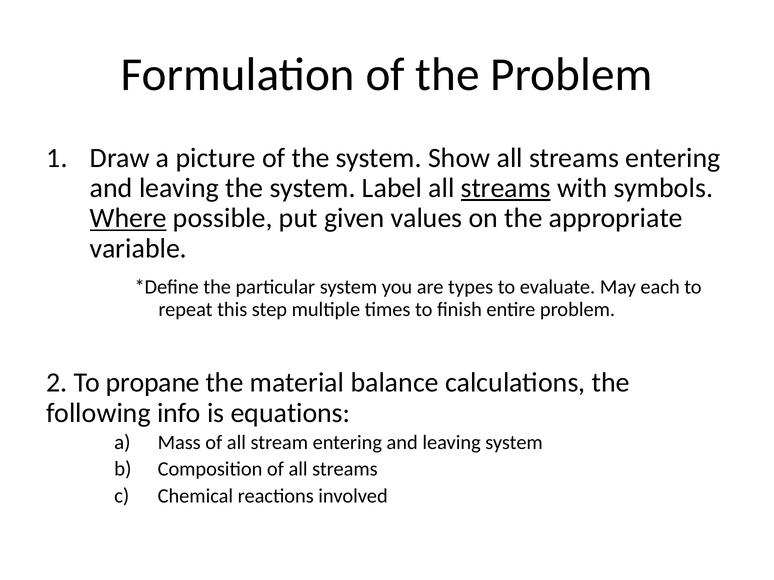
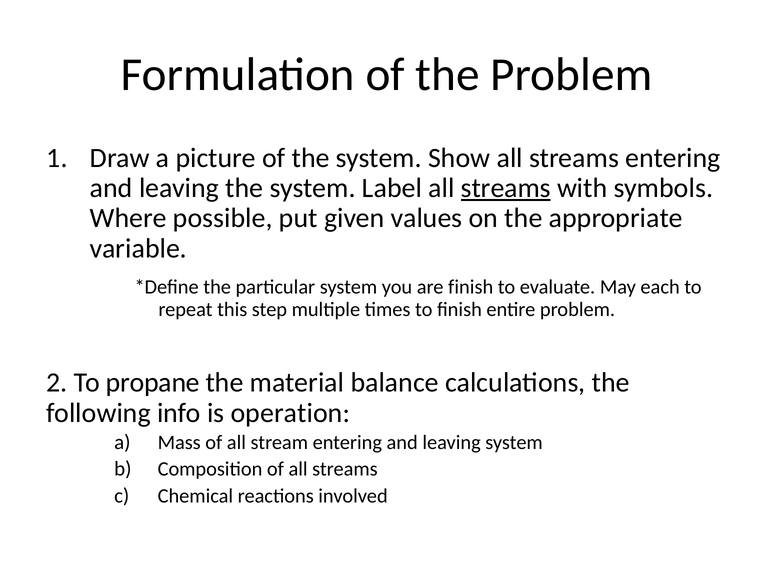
Where underline: present -> none (128, 218)
are types: types -> finish (471, 287)
equations: equations -> operation (290, 413)
